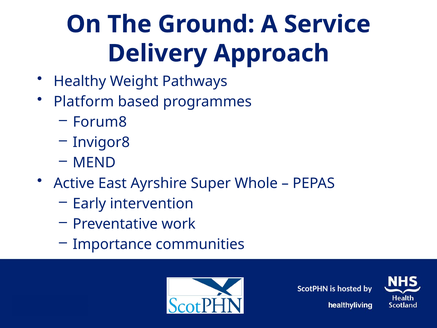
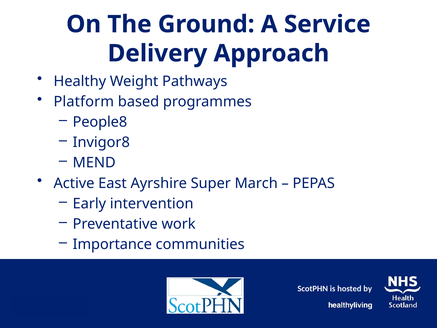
Forum8: Forum8 -> People8 (100, 122)
Whole: Whole -> March (256, 183)
